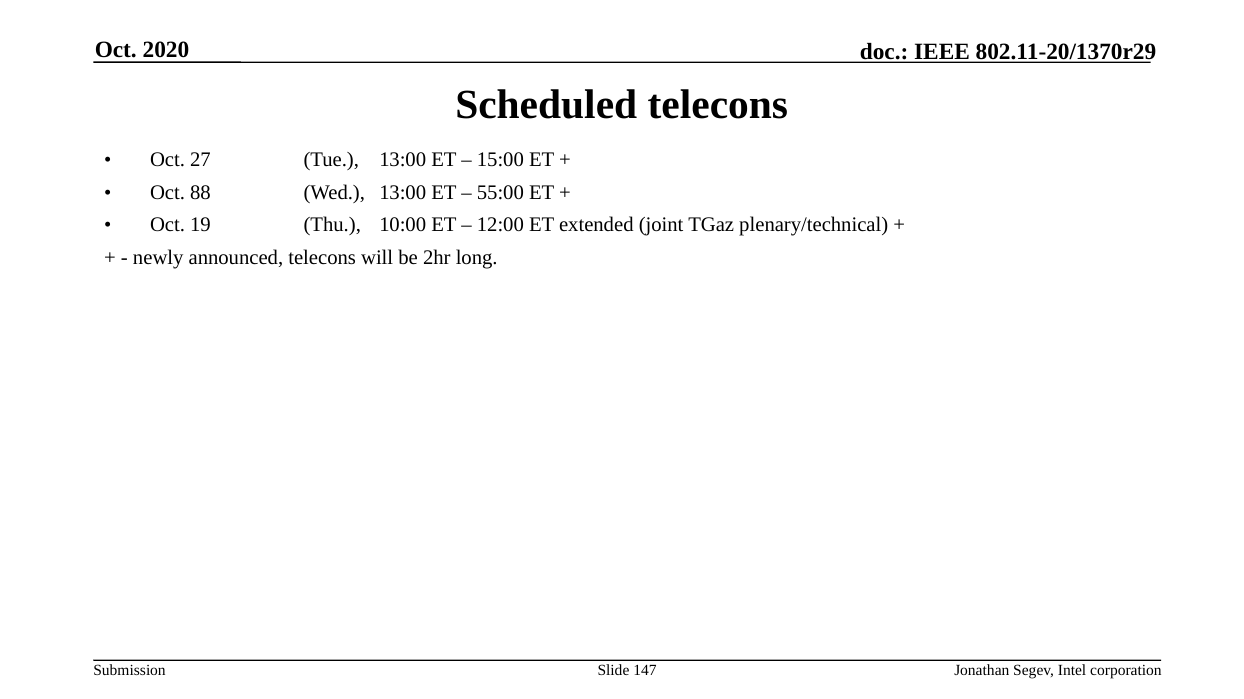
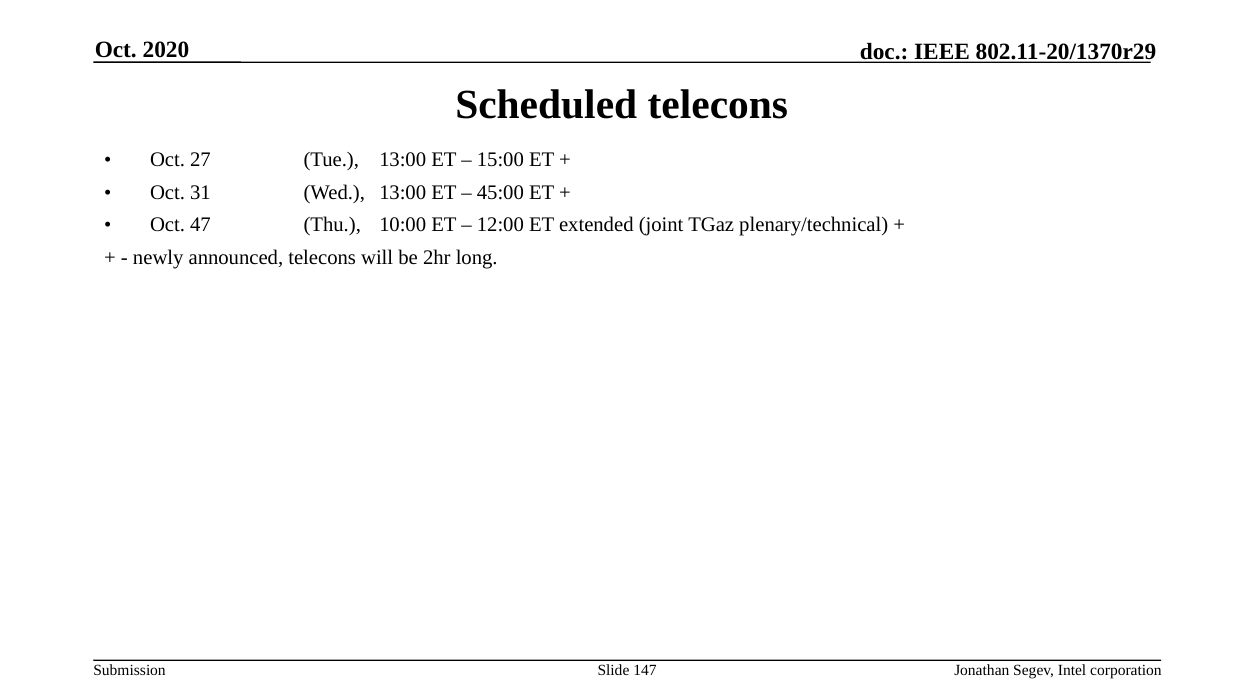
88: 88 -> 31 (200, 192)
55:00: 55:00 -> 45:00 (500, 192)
19: 19 -> 47 (200, 225)
